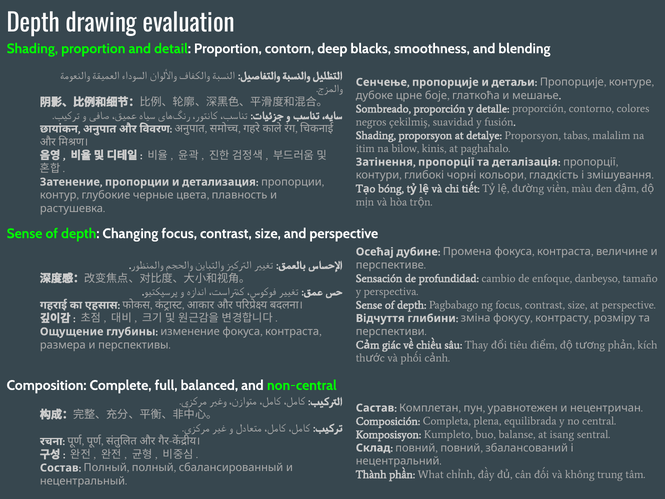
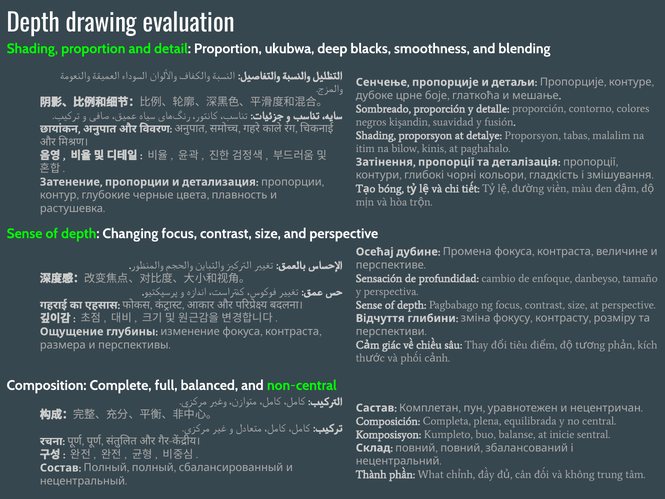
contorn: contorn -> ukubwa (290, 49)
çekilmiş: çekilmiş -> kişandin (410, 122)
isang: isang -> inicie (562, 434)
